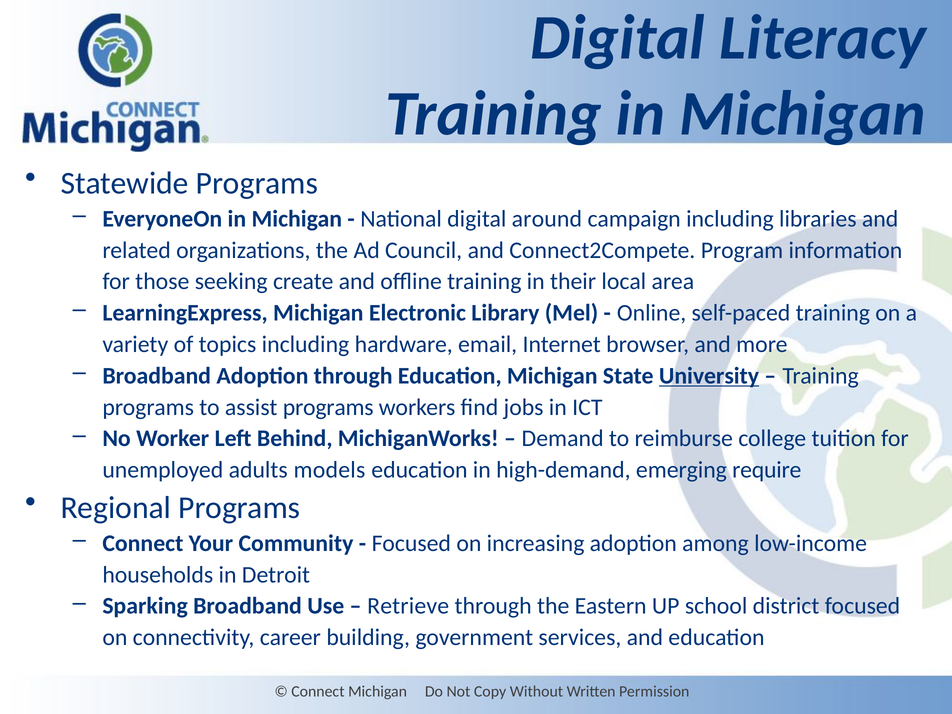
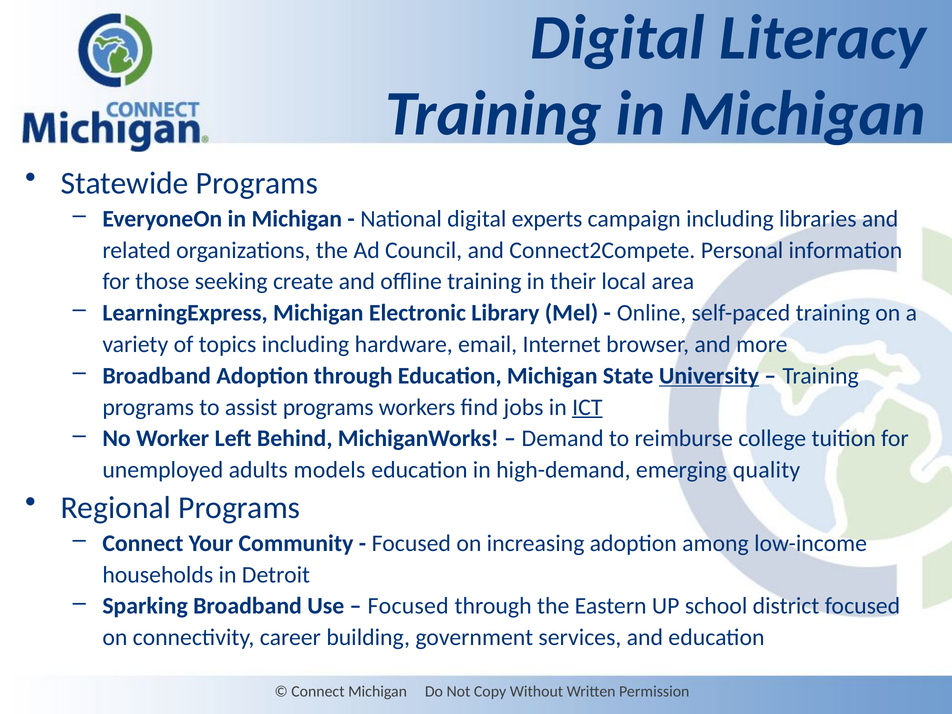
around: around -> experts (547, 219)
Program: Program -> Personal (742, 250)
ICT underline: none -> present (587, 407)
require: require -> quality (767, 470)
Retrieve: Retrieve -> Focused (408, 606)
